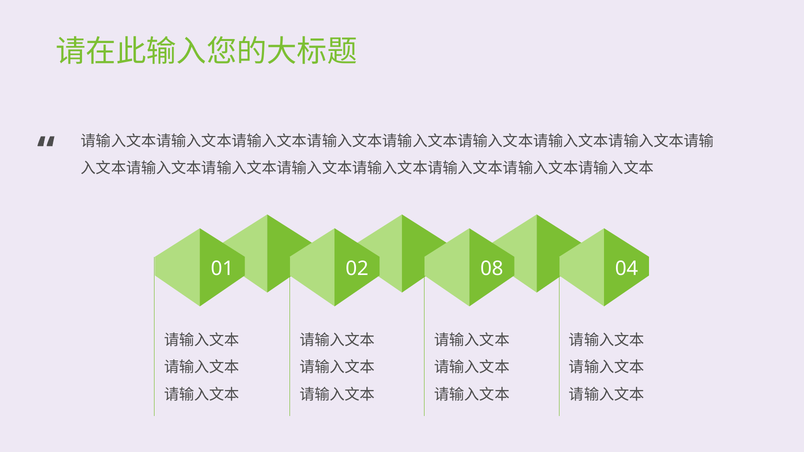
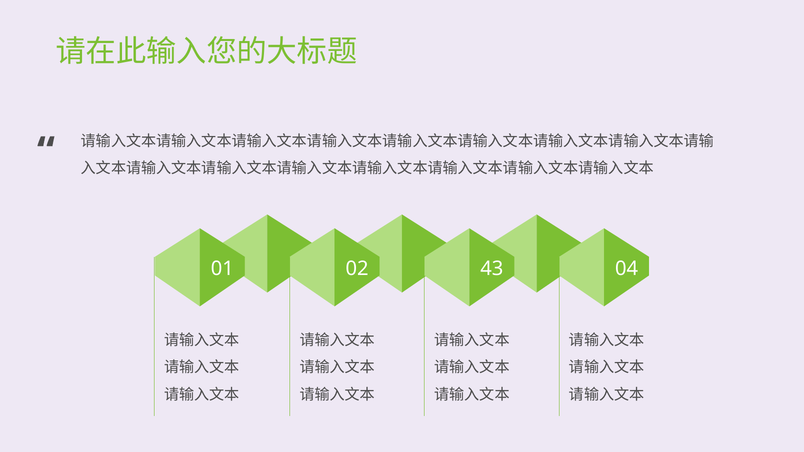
08: 08 -> 43 (492, 269)
